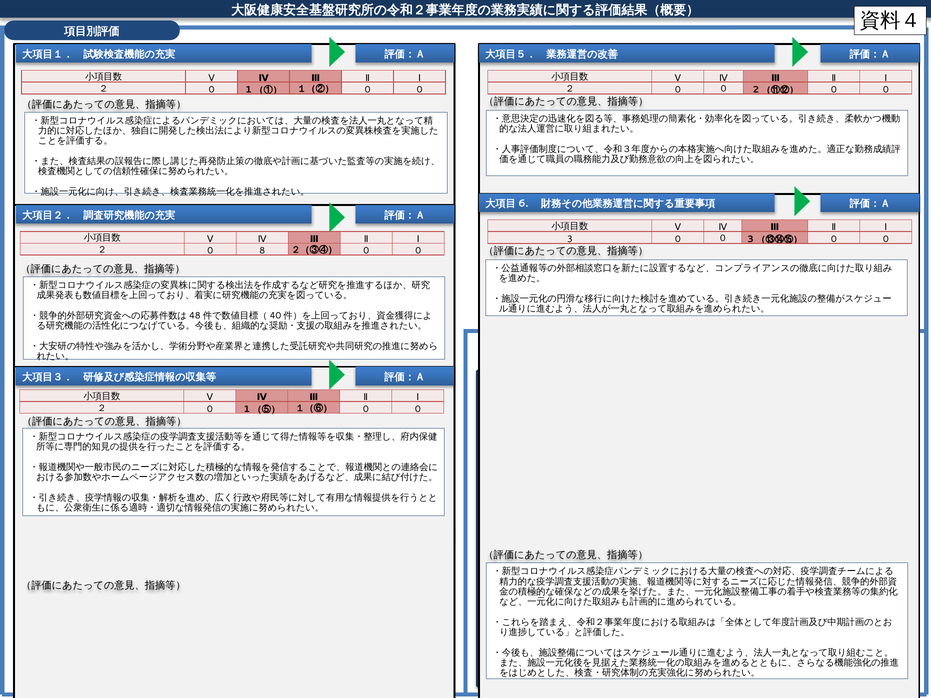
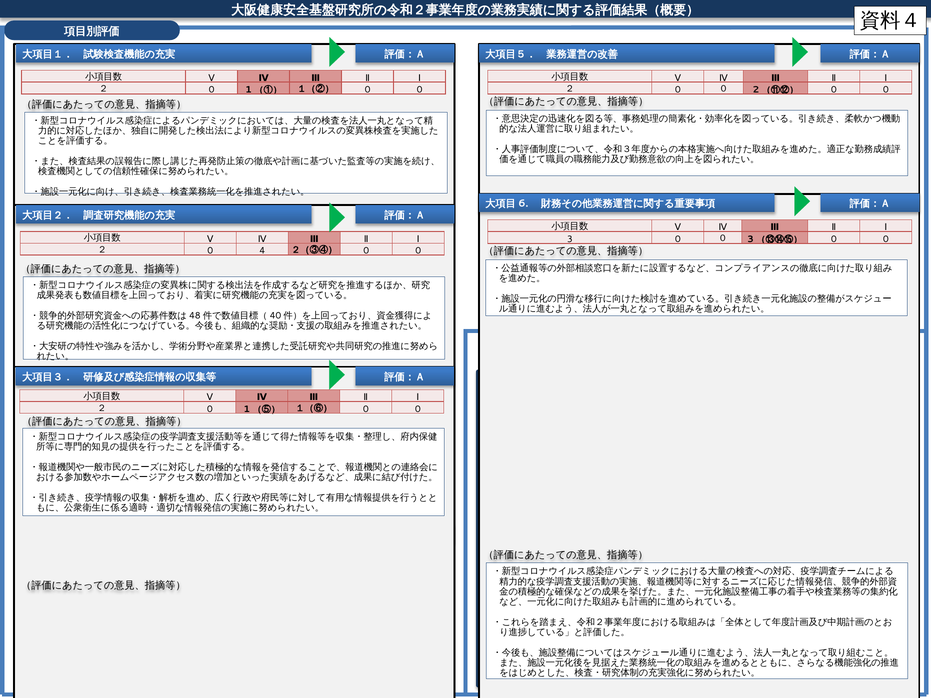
8: 8 -> 4 (262, 251)
